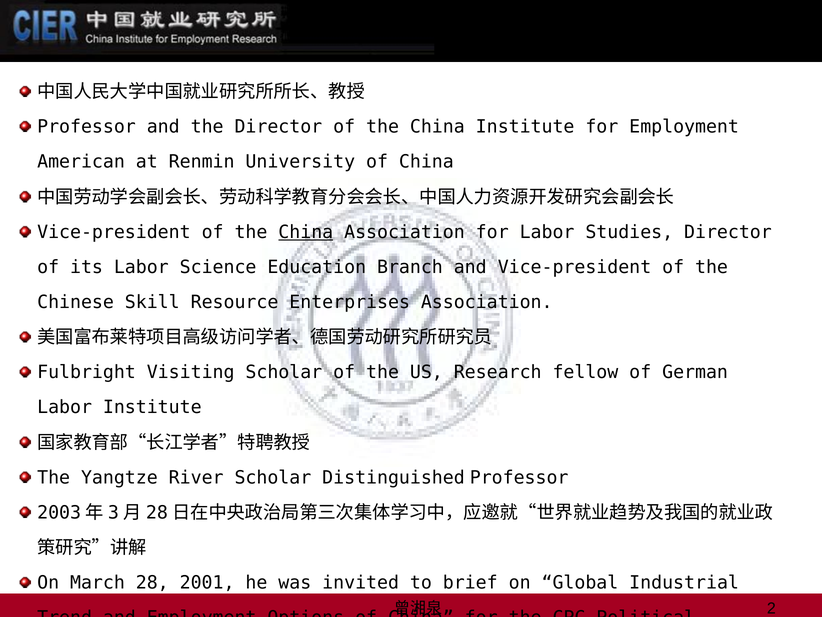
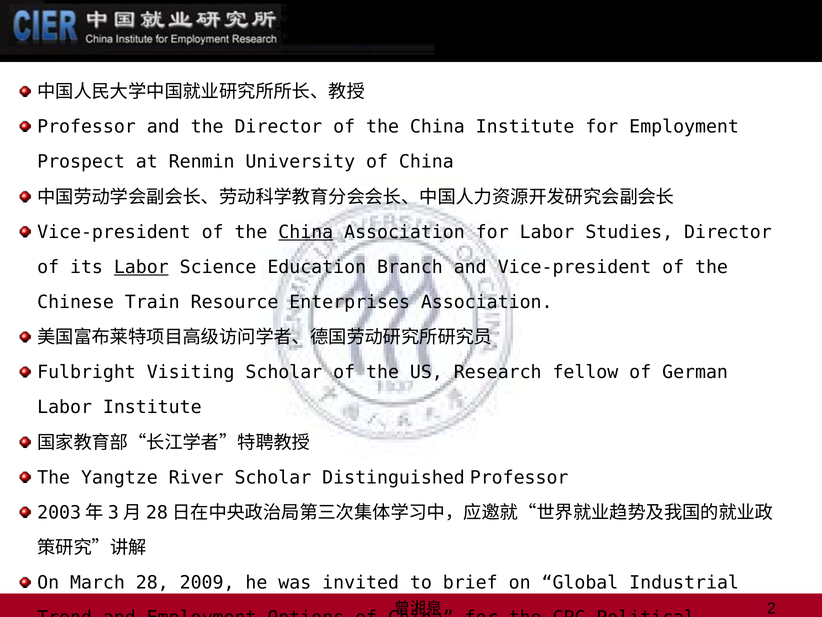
American: American -> Prospect (81, 162)
Labor underline: none -> present (141, 267)
Skill: Skill -> Train (152, 302)
2001: 2001 -> 2009 (207, 582)
